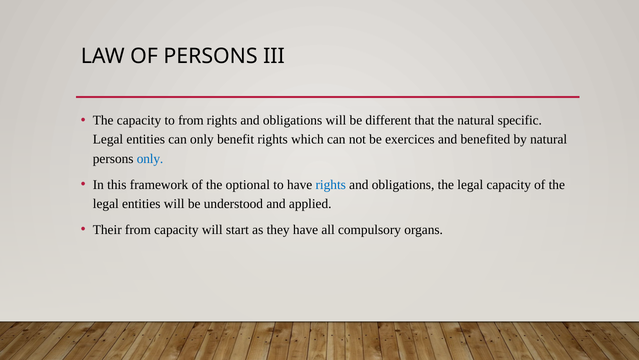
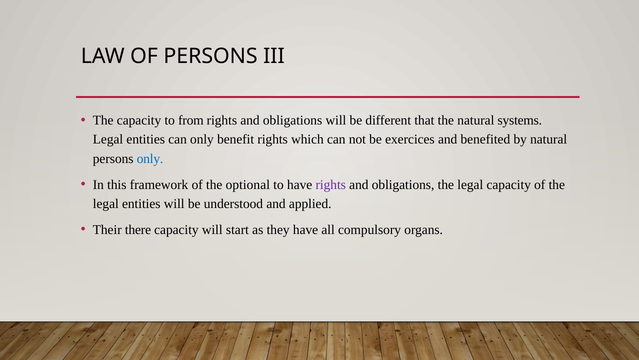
specific: specific -> systems (520, 120)
rights colour: blue -> purple (331, 184)
Their from: from -> there (138, 229)
